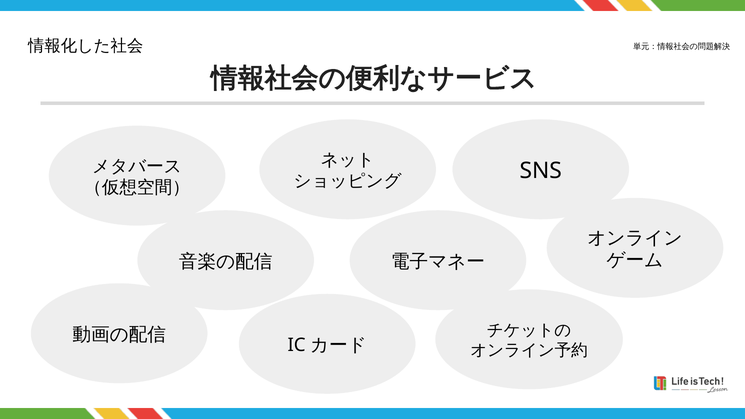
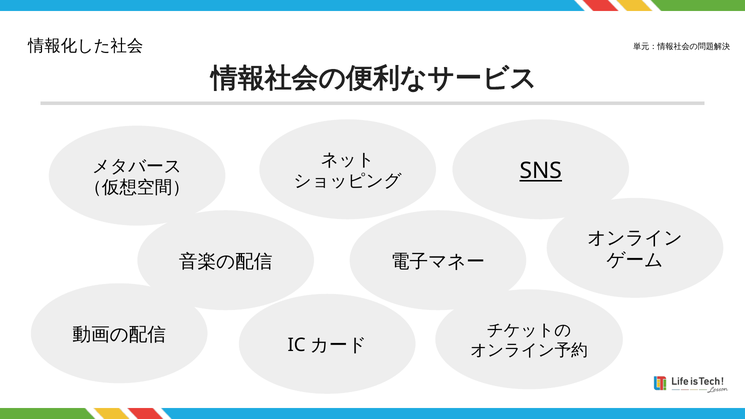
SNS underline: none -> present (541, 171)
